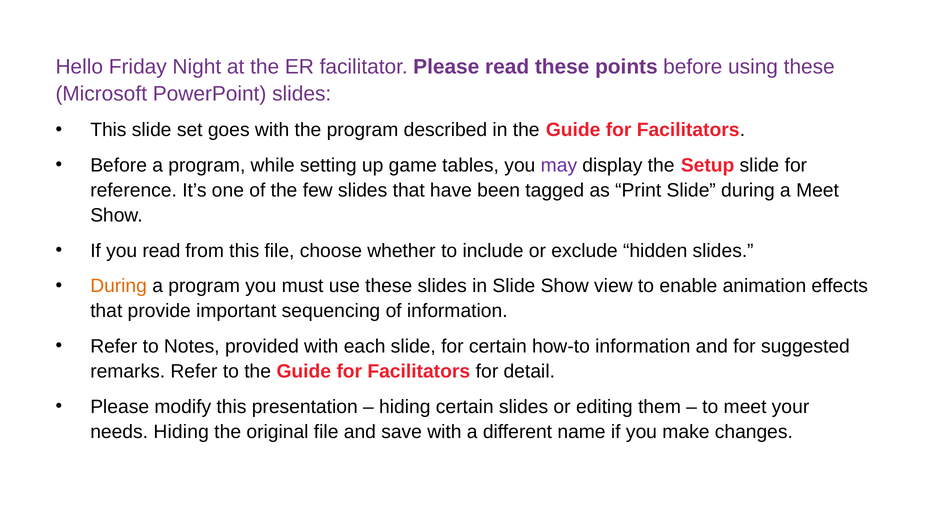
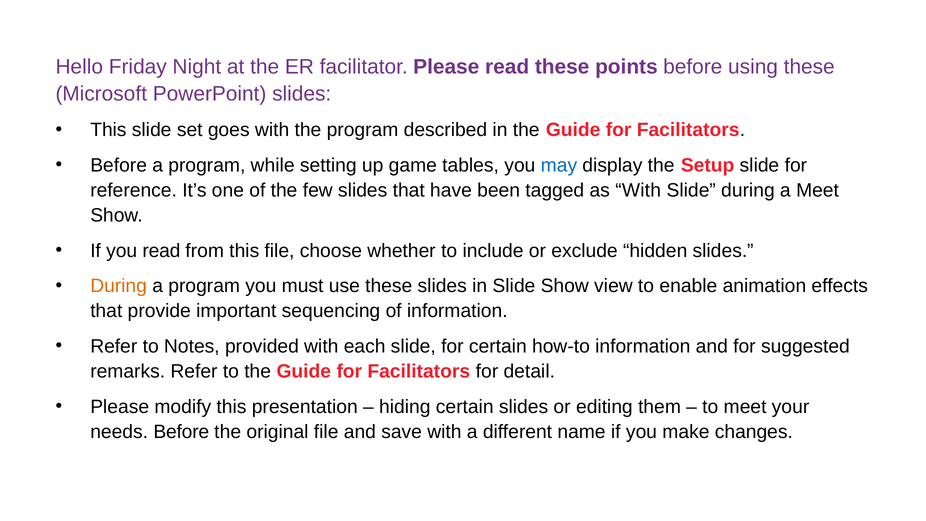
may colour: purple -> blue (559, 165)
as Print: Print -> With (638, 190)
needs Hiding: Hiding -> Before (181, 432)
